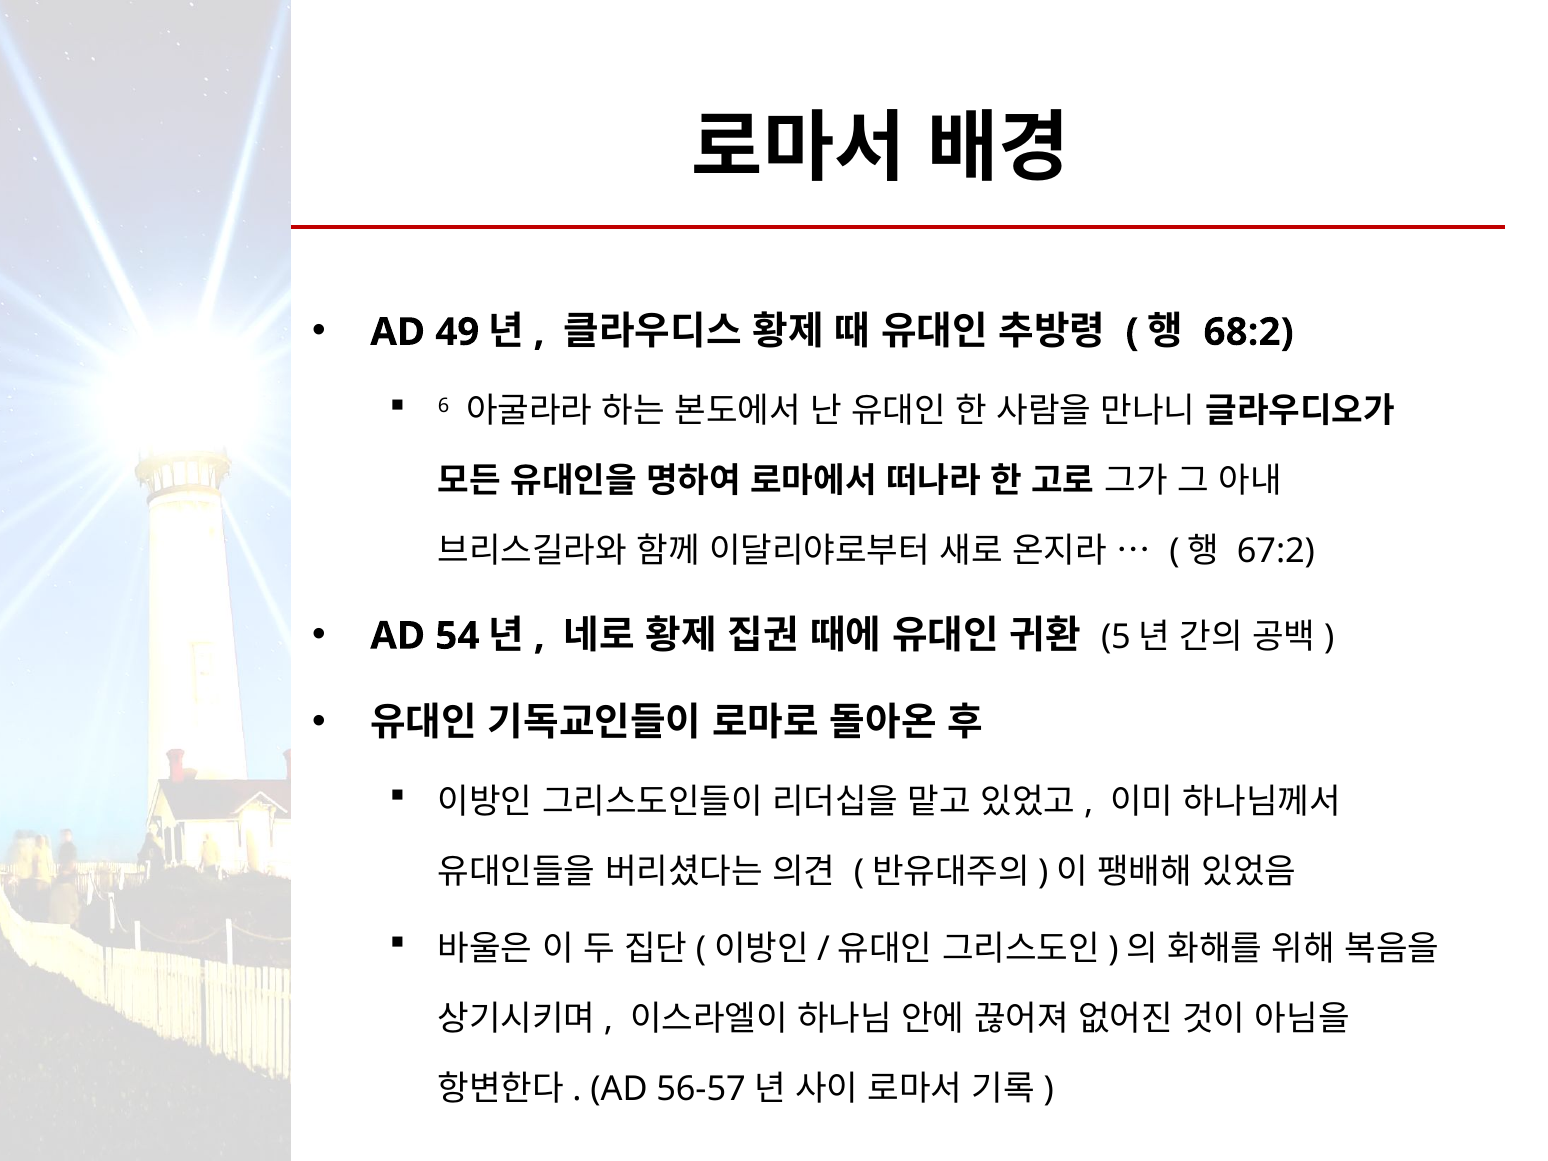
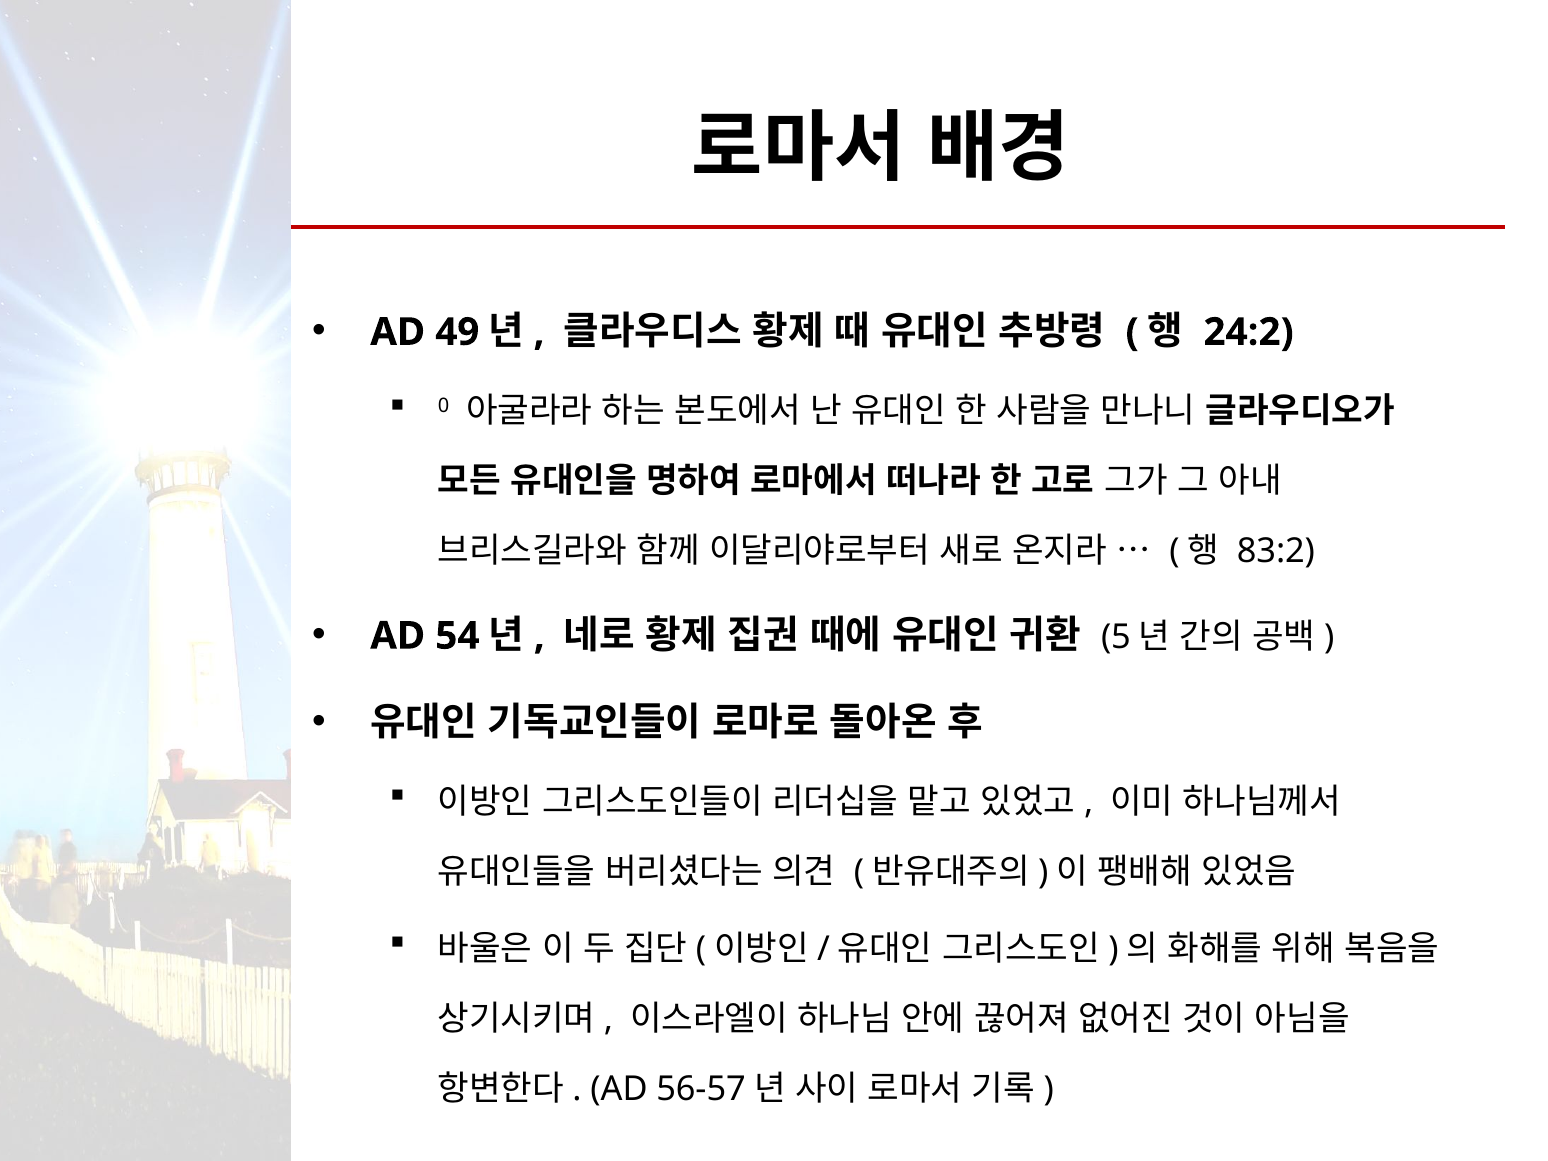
68:2: 68:2 -> 24:2 (1249, 332)
6: 6 -> 0 (444, 406)
67:2: 67:2 -> 83:2 (1276, 552)
